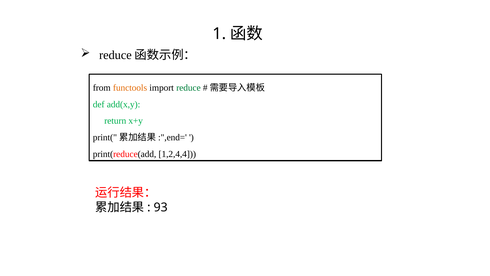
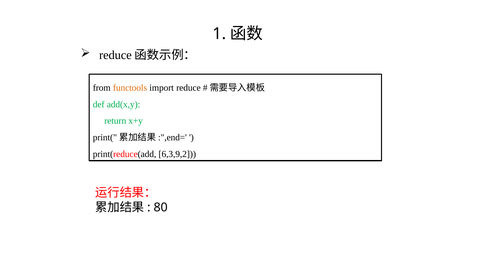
reduce colour: green -> black (188, 88)
1,2,4,4: 1,2,4,4 -> 6,3,9,2 (177, 154)
93: 93 -> 80 (161, 207)
